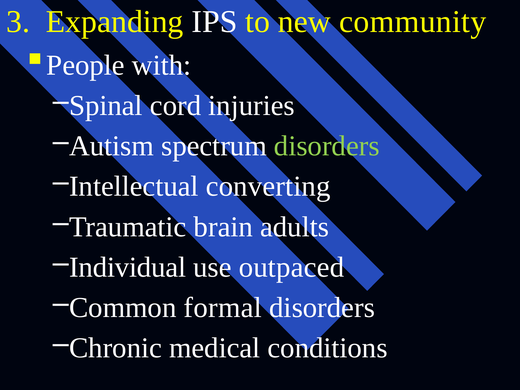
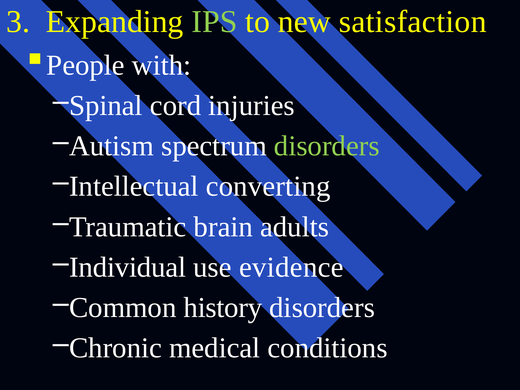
IPS colour: white -> light green (214, 22)
community: community -> satisfaction (413, 22)
outpaced: outpaced -> evidence (291, 267)
formal: formal -> history (223, 308)
